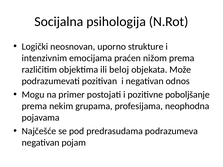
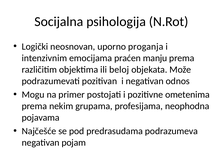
strukture: strukture -> proganja (146, 47)
nižom: nižom -> manju (155, 58)
poboljšanje: poboljšanje -> ometenima (187, 95)
